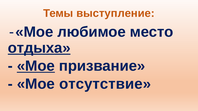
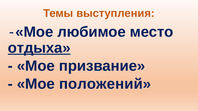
выступление: выступление -> выступления (115, 13)
Мое underline: present -> none (36, 66)
отсутствие: отсутствие -> положений (105, 84)
